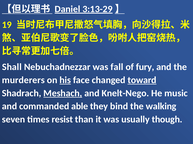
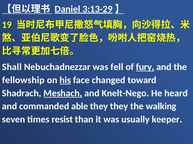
fall: fall -> fell (117, 67)
fury underline: none -> present (145, 67)
murderers: murderers -> fellowship (23, 80)
toward underline: present -> none (142, 80)
music: music -> heard (176, 94)
they bind: bind -> they (119, 107)
though: though -> keeper (167, 120)
